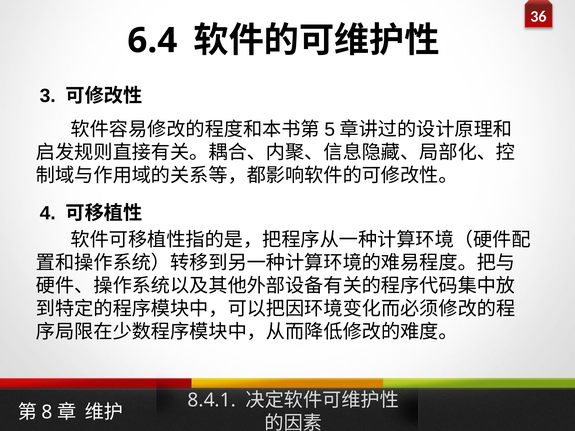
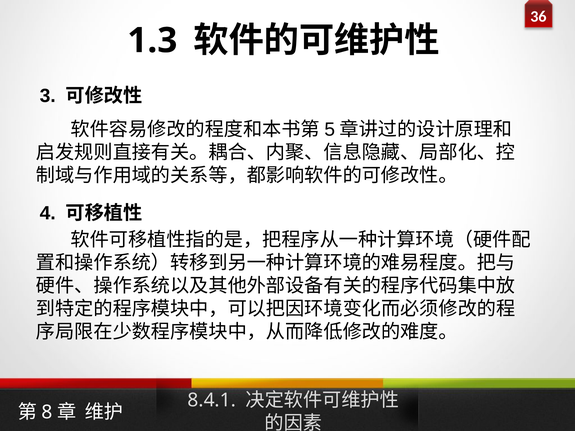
6.4: 6.4 -> 1.3 (152, 41)
